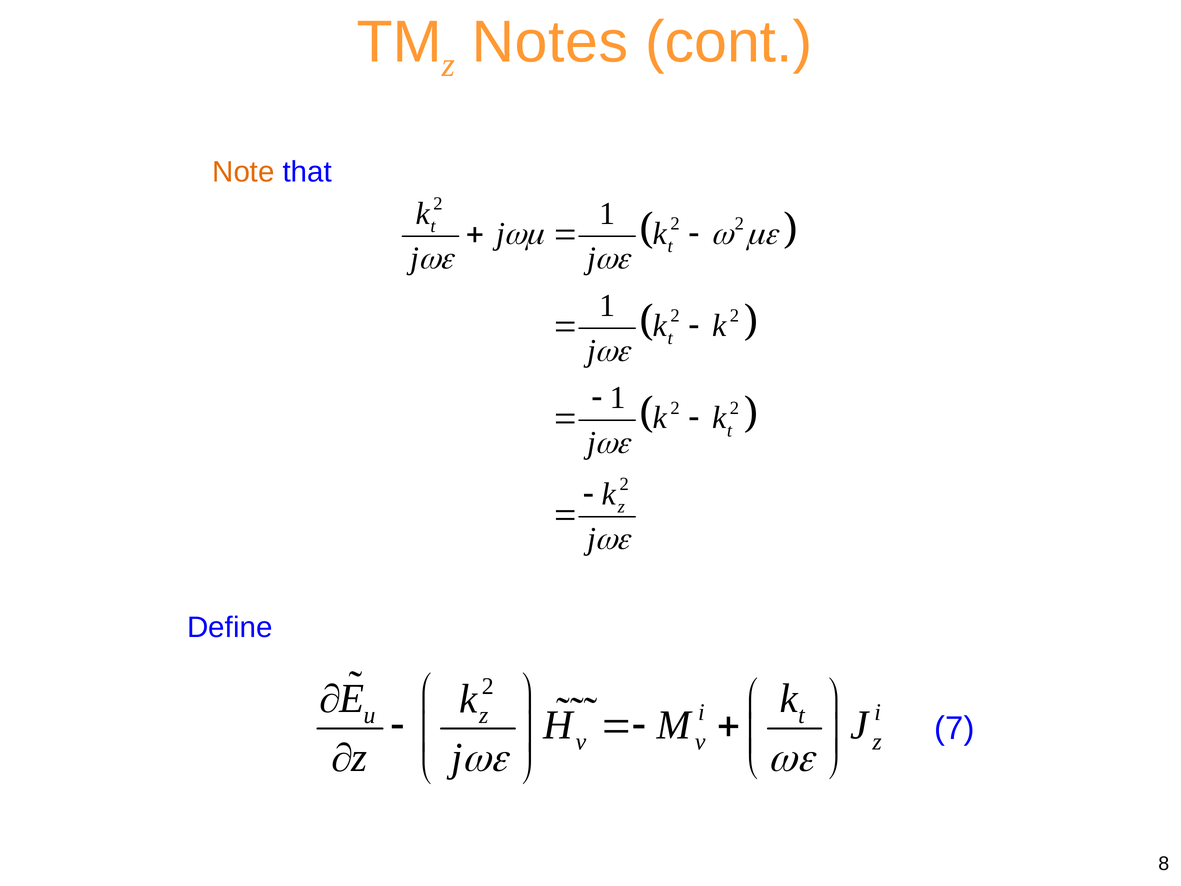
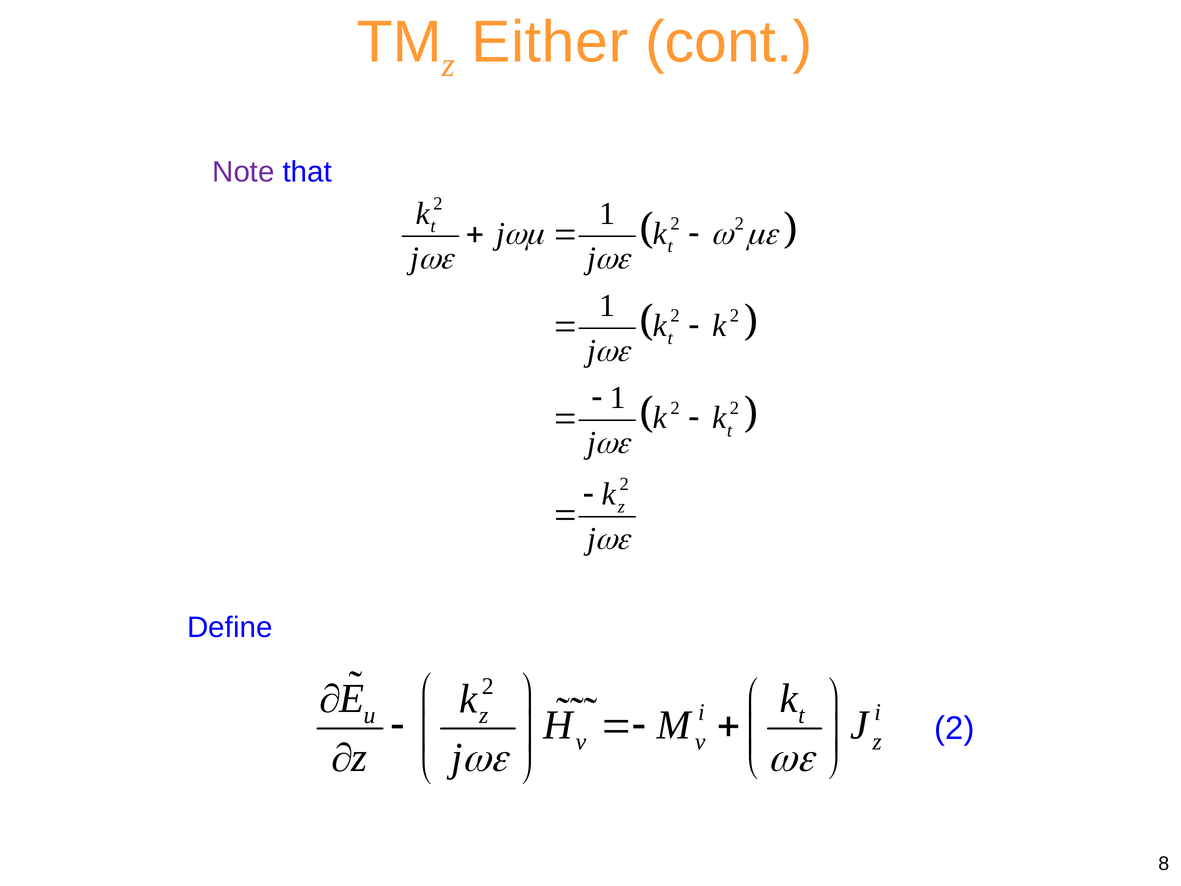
Notes: Notes -> Either (550, 42)
Note colour: orange -> purple (243, 172)
7: 7 -> 2 (954, 728)
